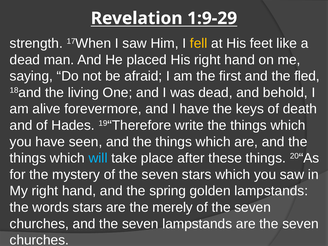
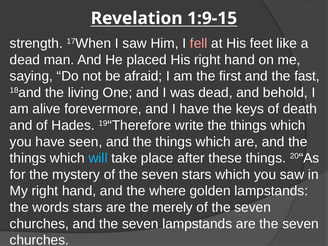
1:9-29: 1:9-29 -> 1:9-15 (212, 18)
fell colour: yellow -> pink (199, 43)
fled: fled -> fast (307, 76)
spring: spring -> where (168, 191)
